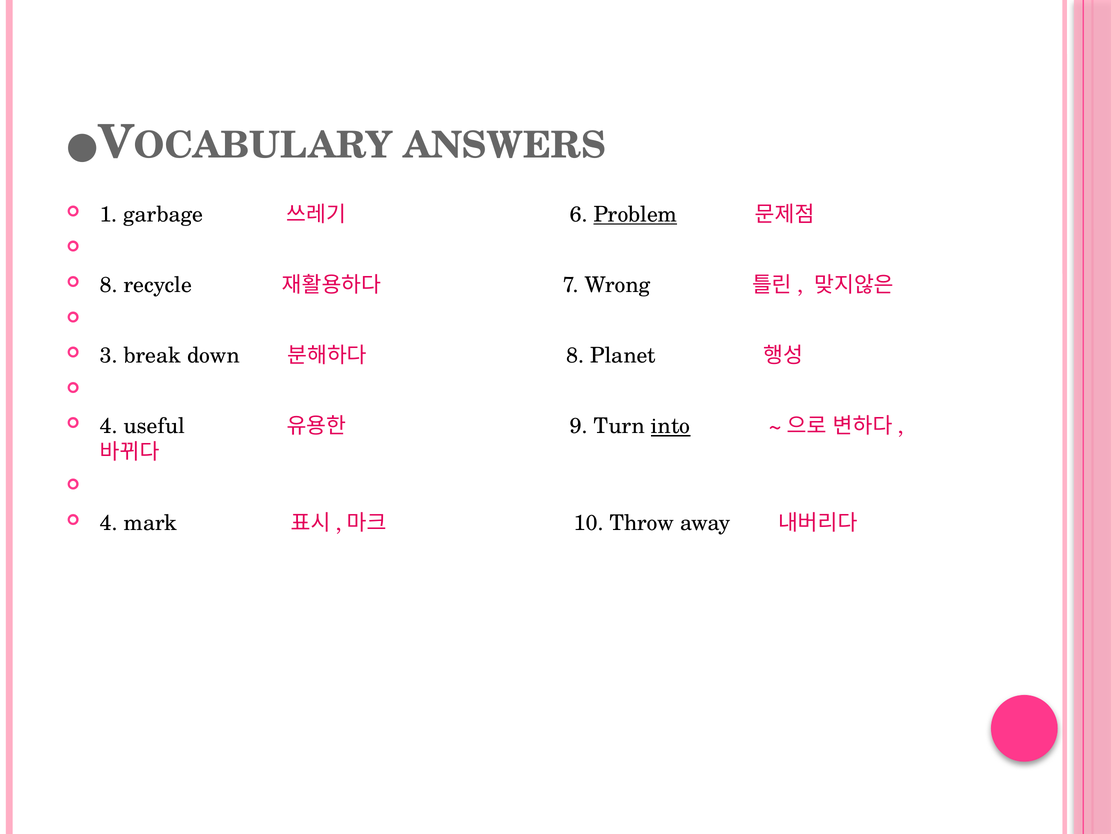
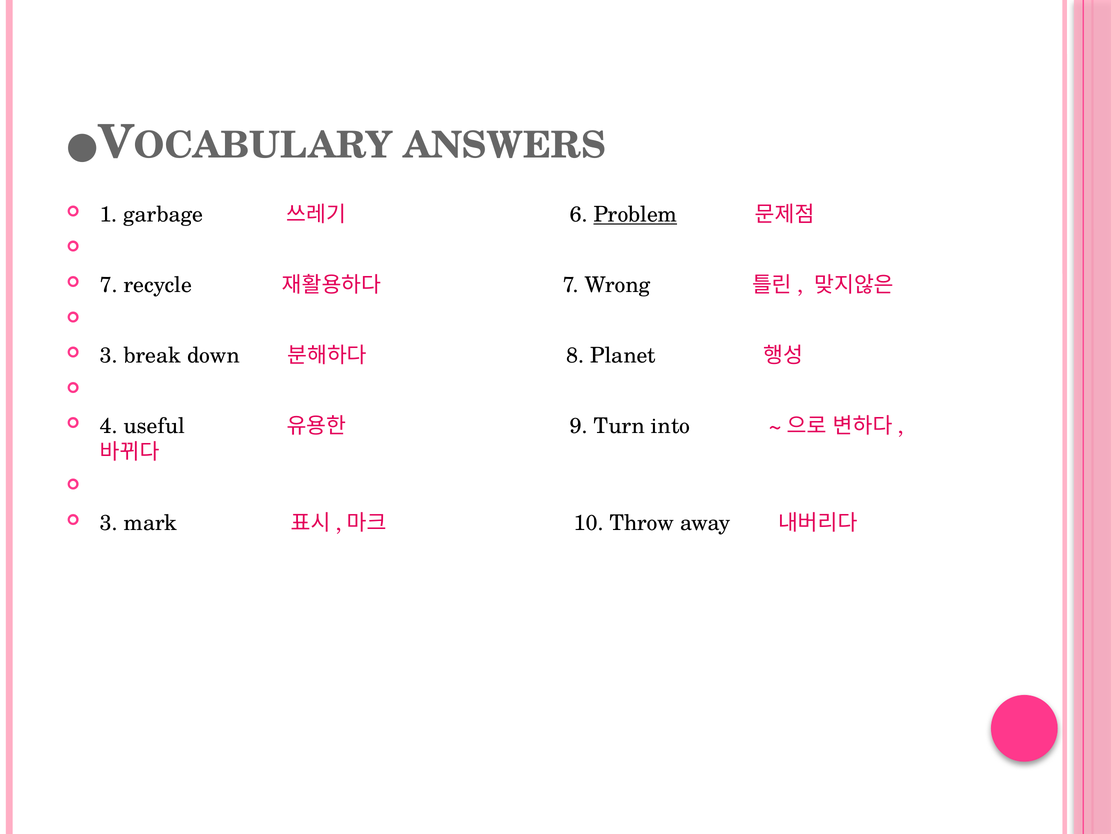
8: 8 -> 7 (109, 285)
into underline: present -> none (671, 426)
4: 4 -> 3 (109, 522)
